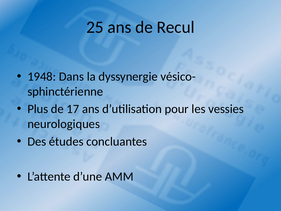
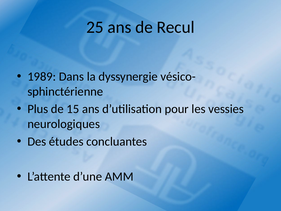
1948: 1948 -> 1989 (42, 76)
17: 17 -> 15 (73, 109)
